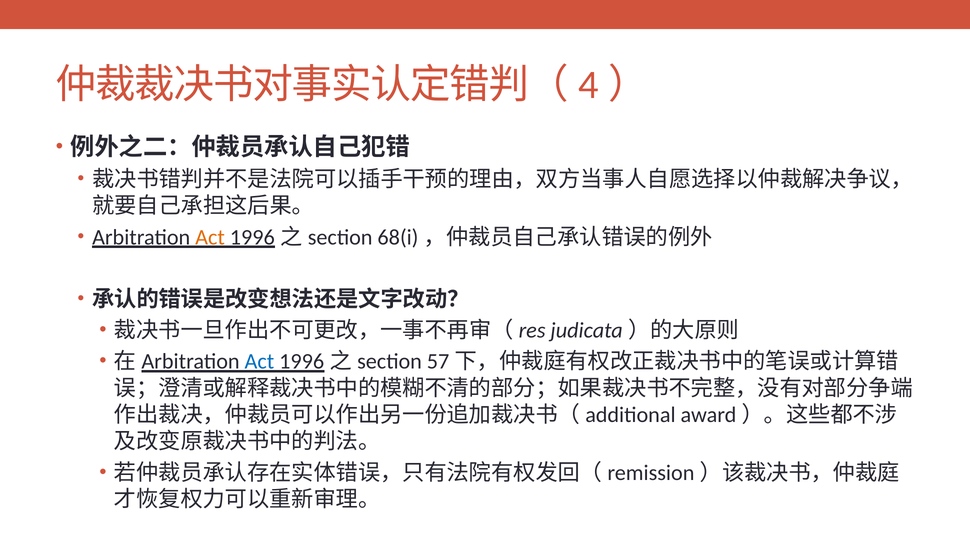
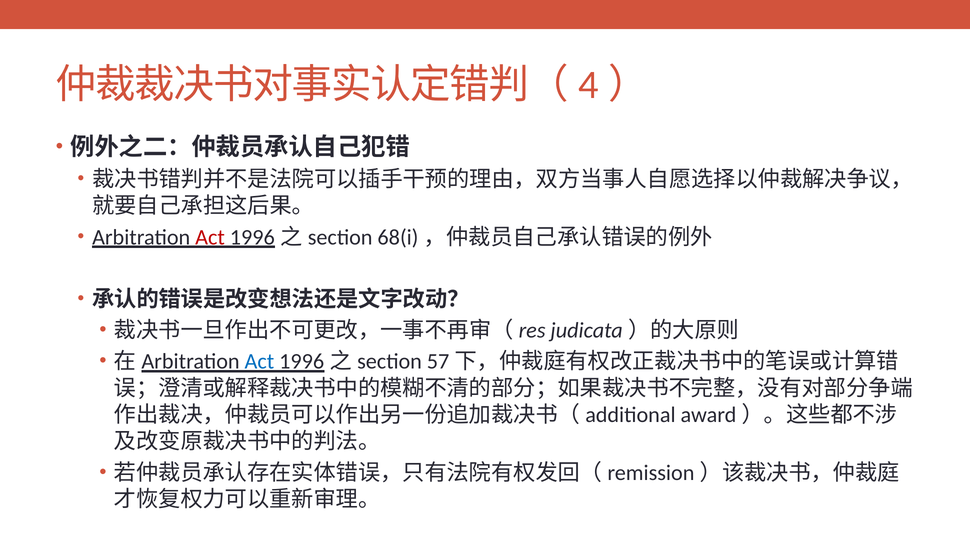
Act colour: orange -> red (210, 237)
